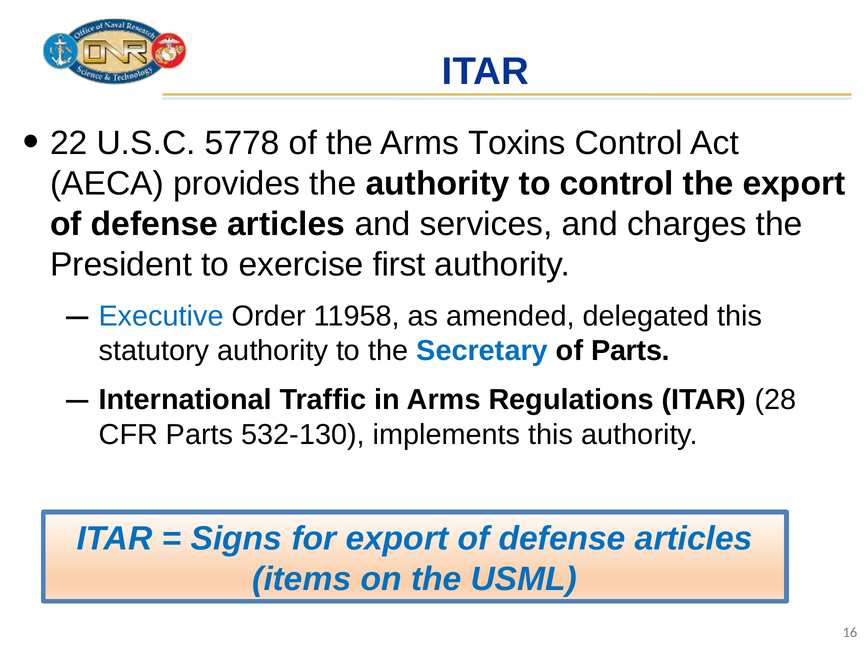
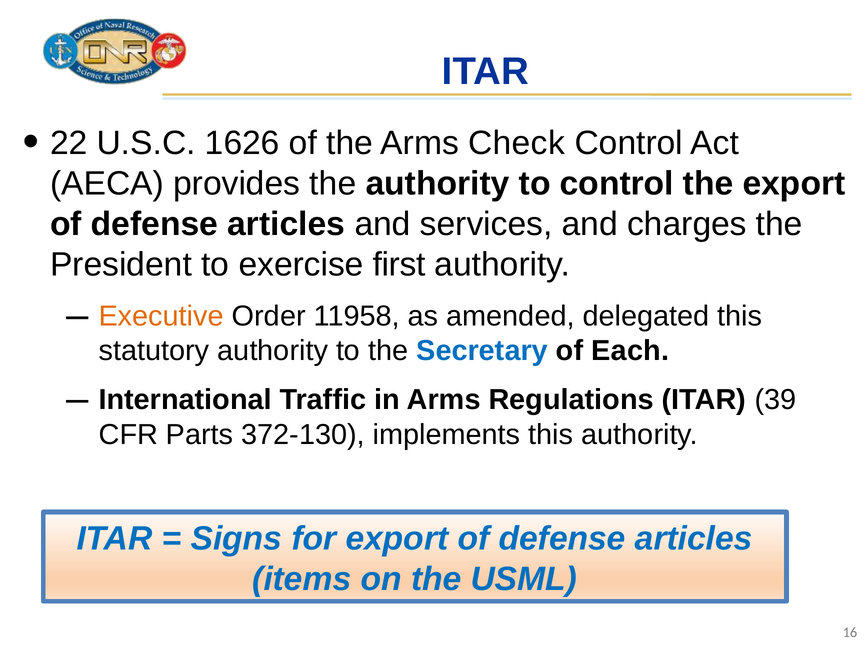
5778: 5778 -> 1626 (242, 143)
Toxins: Toxins -> Check (517, 143)
Executive colour: blue -> orange (161, 316)
of Parts: Parts -> Each (630, 351)
28: 28 -> 39 (775, 400)
532-130: 532-130 -> 372-130 (303, 434)
